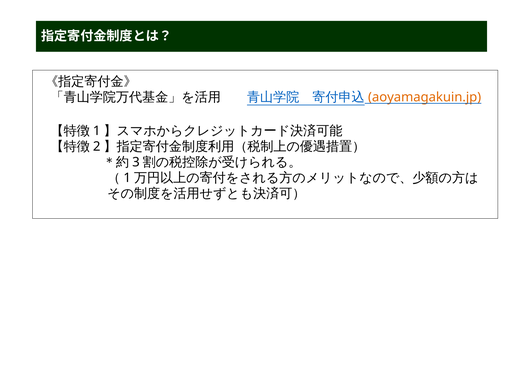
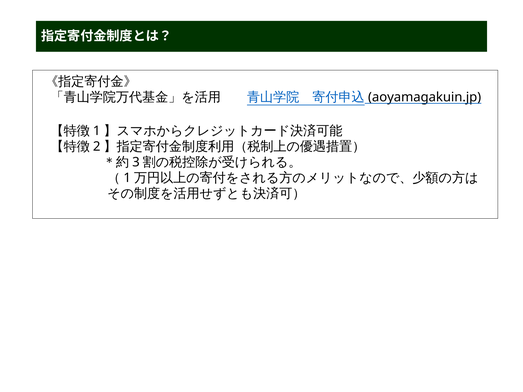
aoyamagakuin.jp colour: orange -> black (425, 97)
